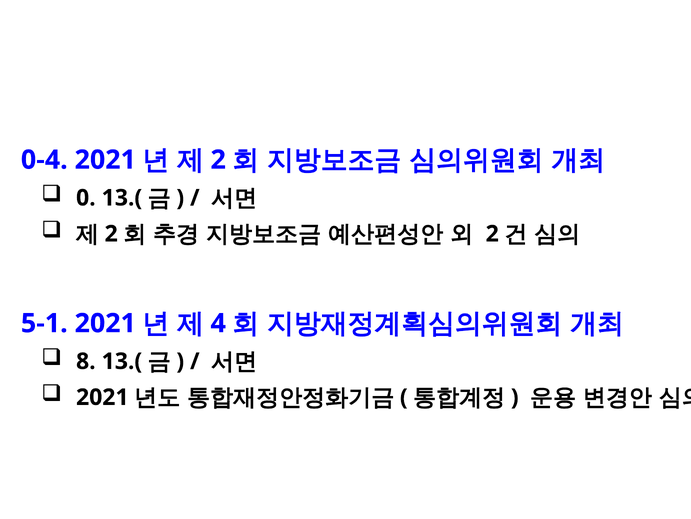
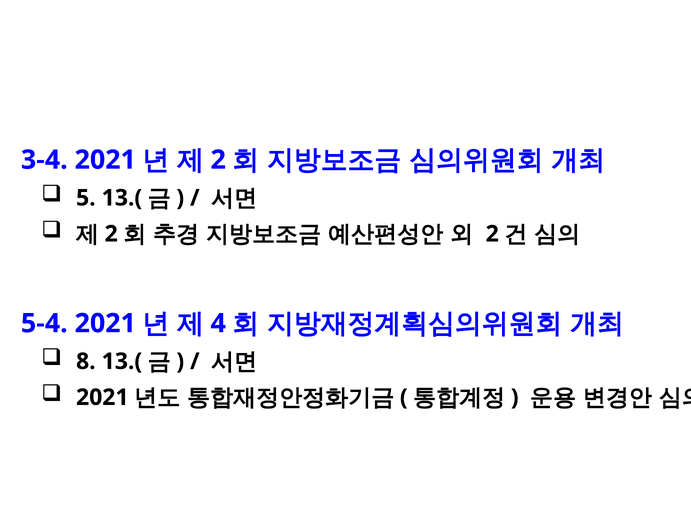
0-4: 0-4 -> 3-4 (44, 160)
0: 0 -> 5 (86, 198)
5-1: 5-1 -> 5-4 (44, 323)
